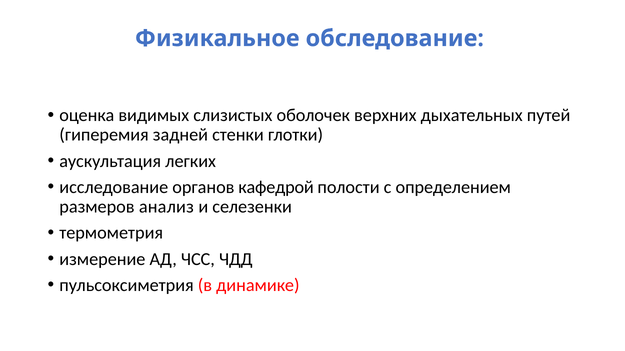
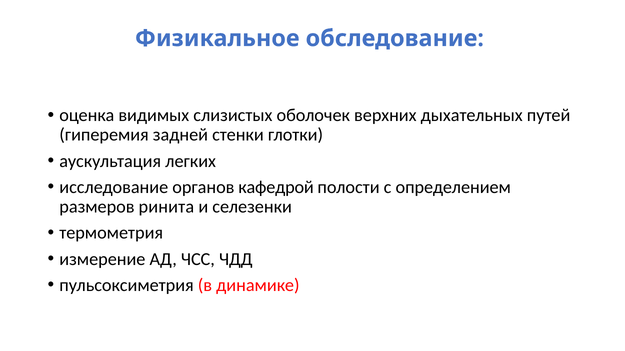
анализ: анализ -> ринита (166, 207)
